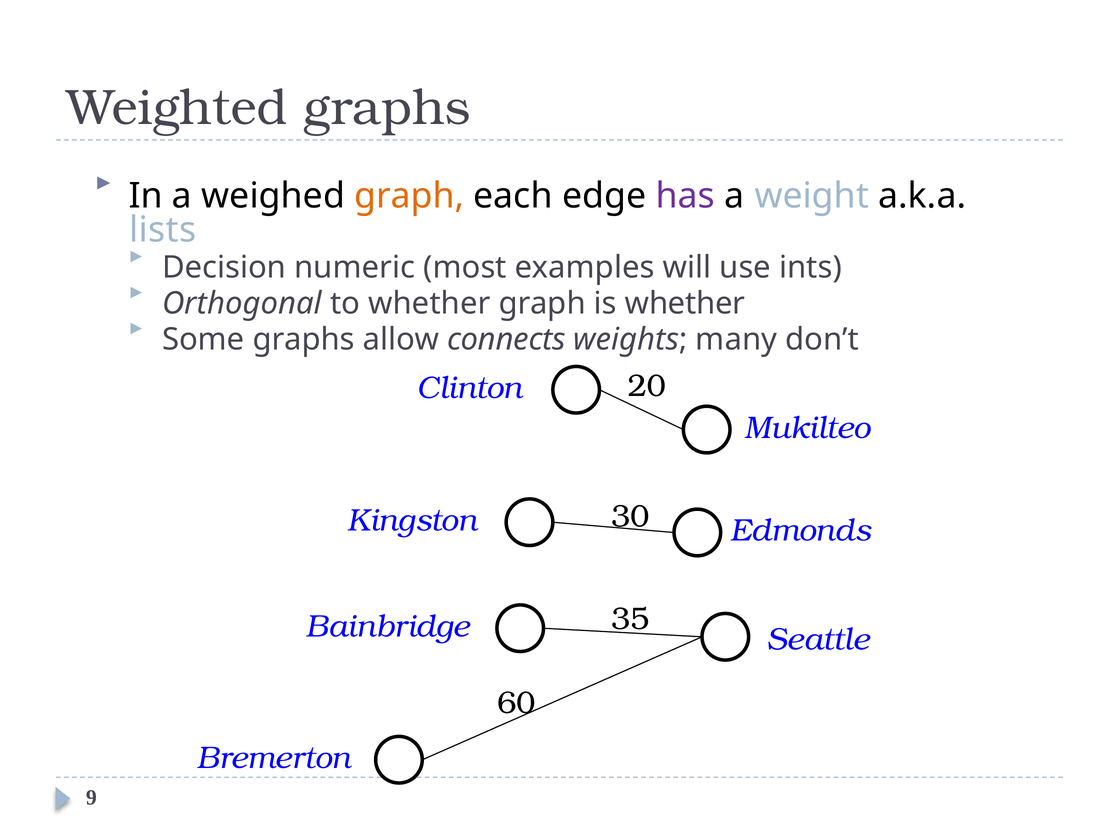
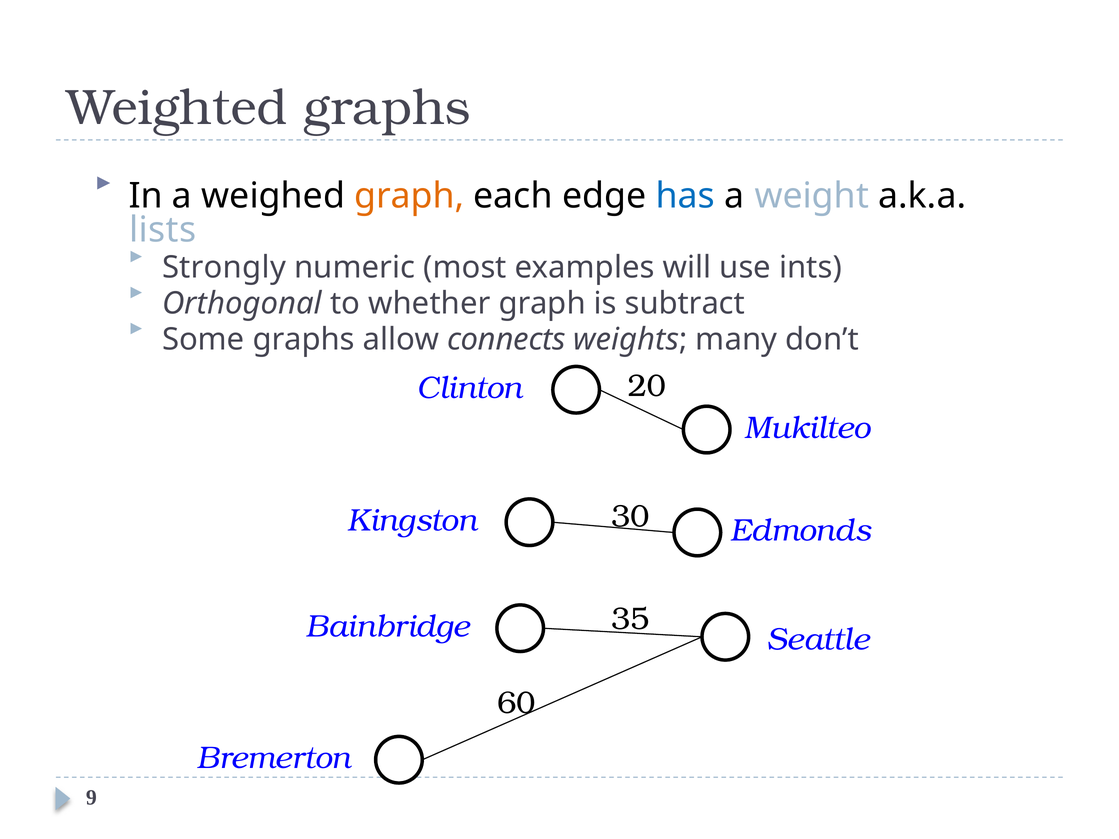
has colour: purple -> blue (685, 196)
Decision: Decision -> Strongly (224, 268)
is whether: whether -> subtract (685, 304)
